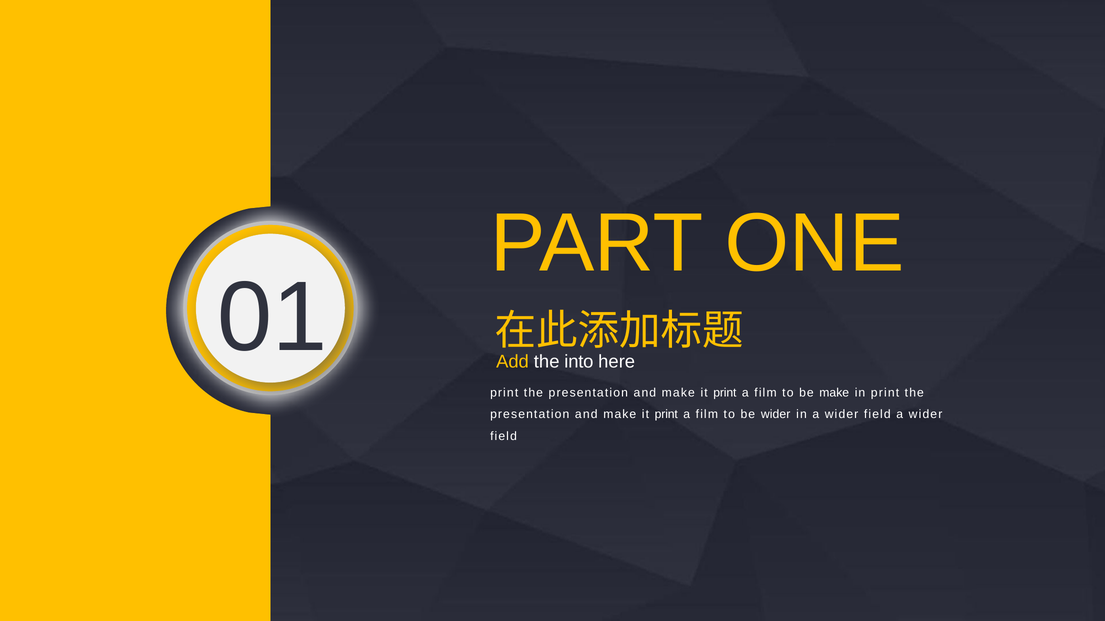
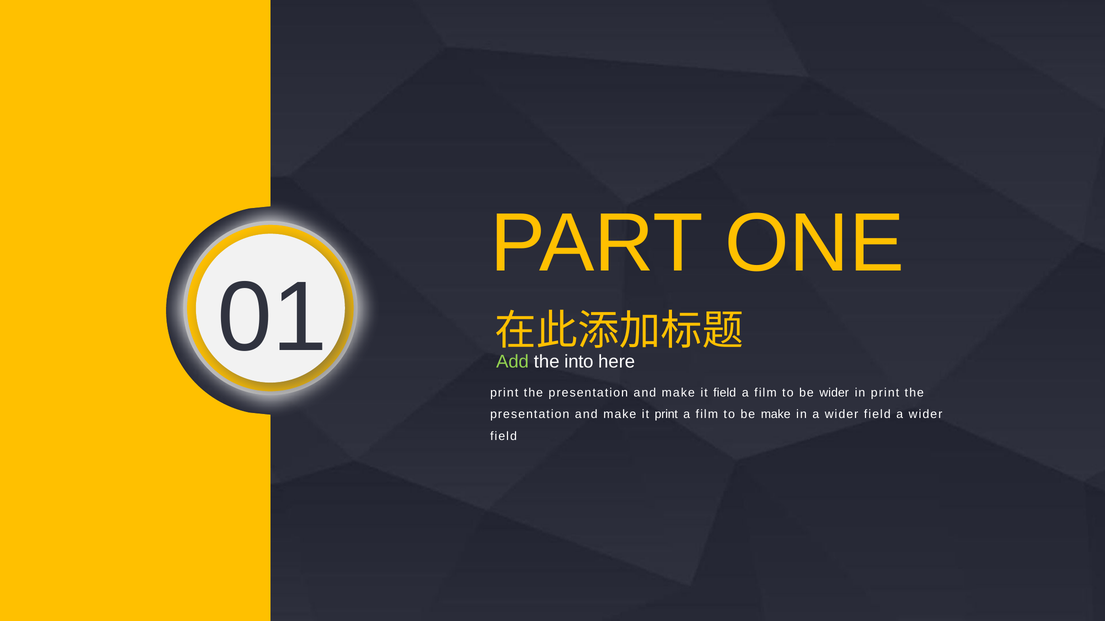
Add colour: yellow -> light green (512, 362)
print: print -> field (725, 393)
be make: make -> wider (834, 393)
be wider: wider -> make (776, 415)
